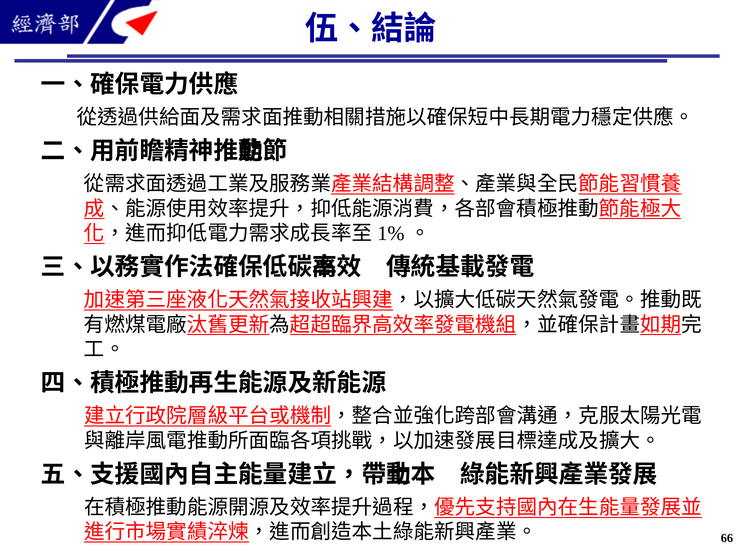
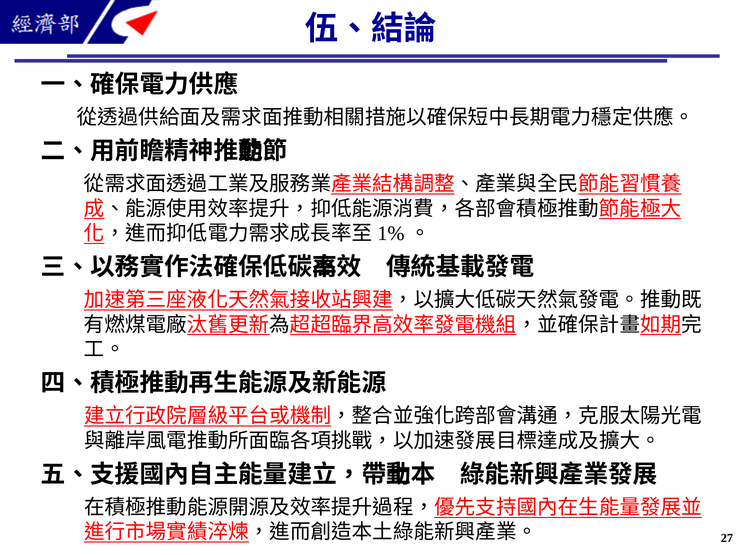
66: 66 -> 27 (727, 538)
